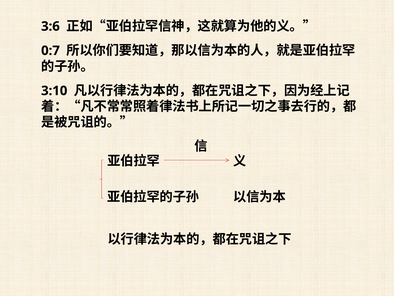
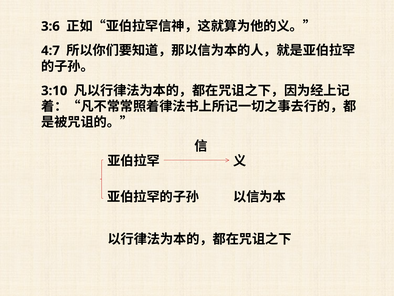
0:7: 0:7 -> 4:7 (50, 51)
